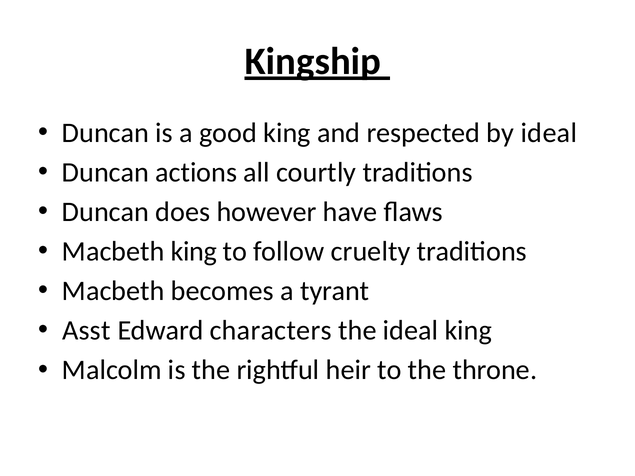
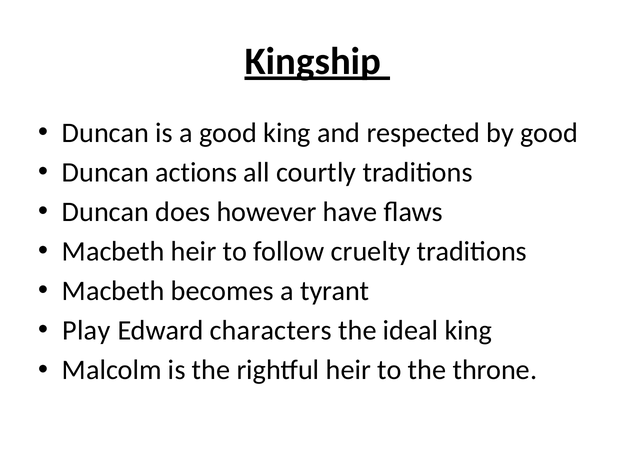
by ideal: ideal -> good (549, 133)
Macbeth king: king -> heir (194, 252)
Asst: Asst -> Play (86, 331)
